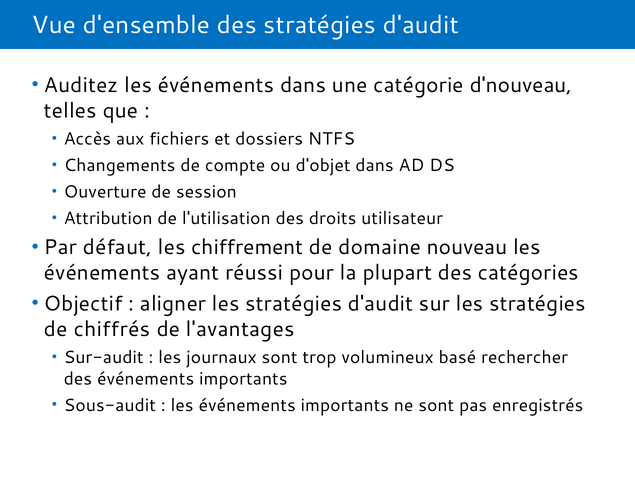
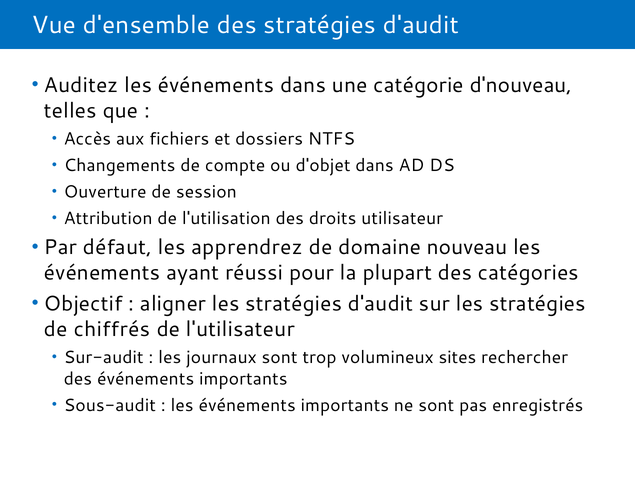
chiffrement: chiffrement -> apprendrez (247, 247)
l'avantages: l'avantages -> l'utilisateur (240, 329)
basé: basé -> sites (457, 357)
